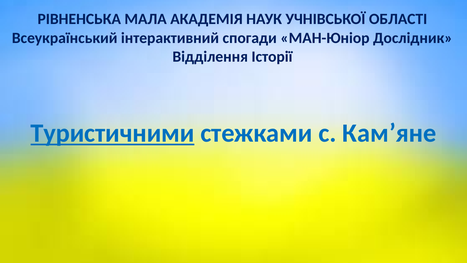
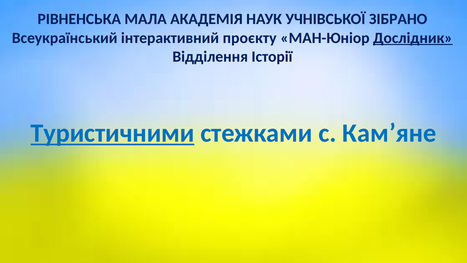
ОБЛАСТІ: ОБЛАСТІ -> ЗІБРАНО (398, 19)
спогади: спогади -> проєкту (250, 38)
Дослідник underline: none -> present (413, 38)
